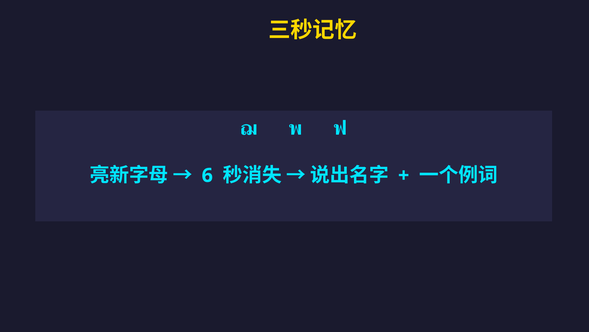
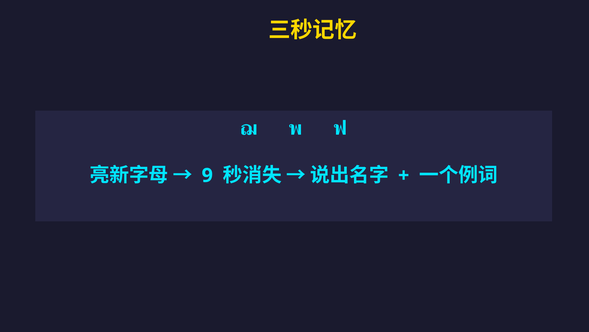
6: 6 -> 9 (207, 175)
